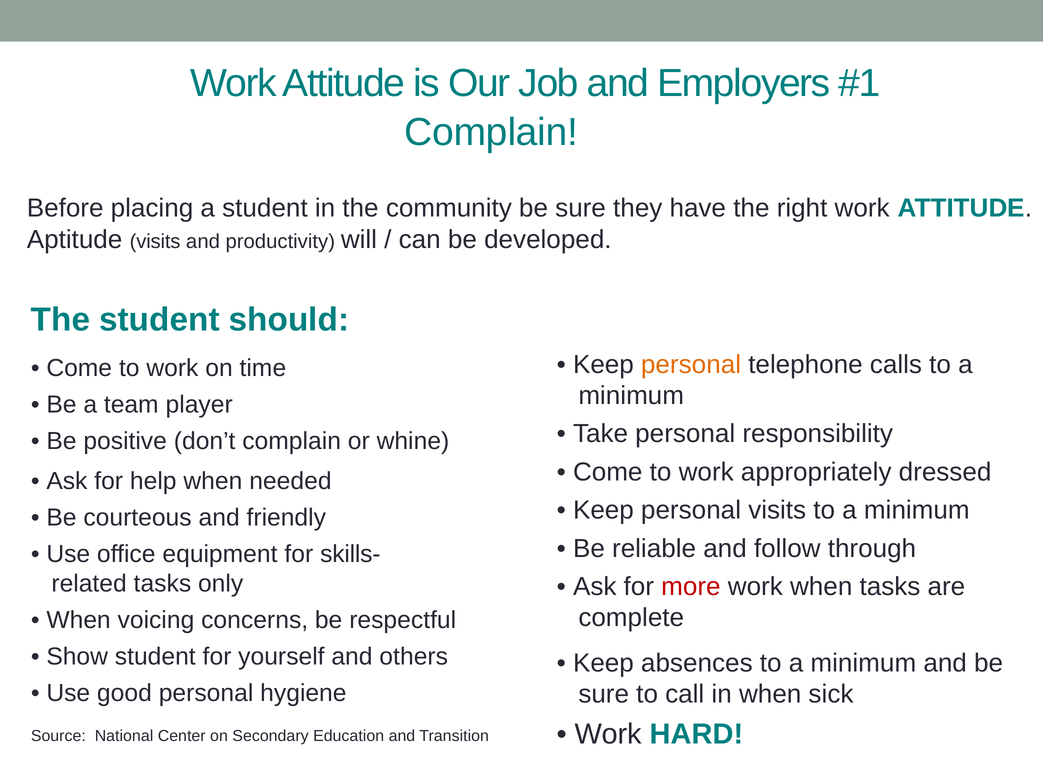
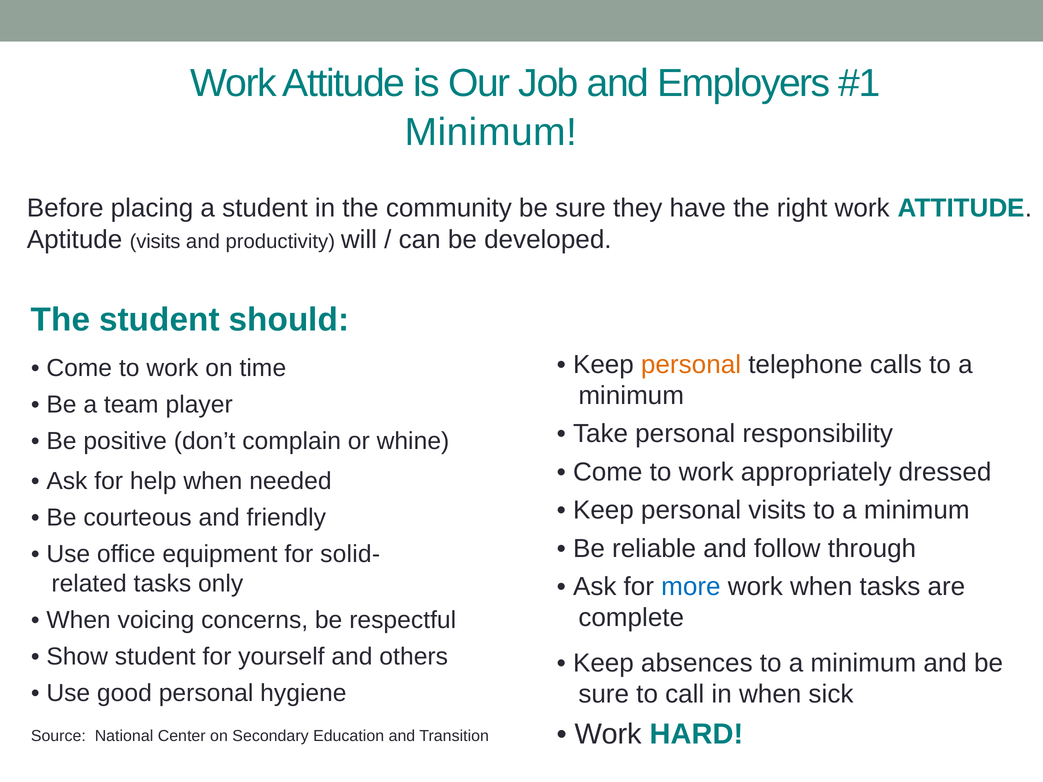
Complain: Complain -> Minimum (491, 132)
skills-: skills- -> solid- (350, 554)
more colour: red -> blue (691, 587)
